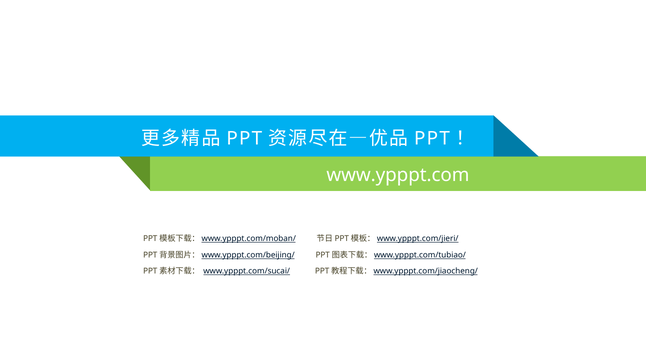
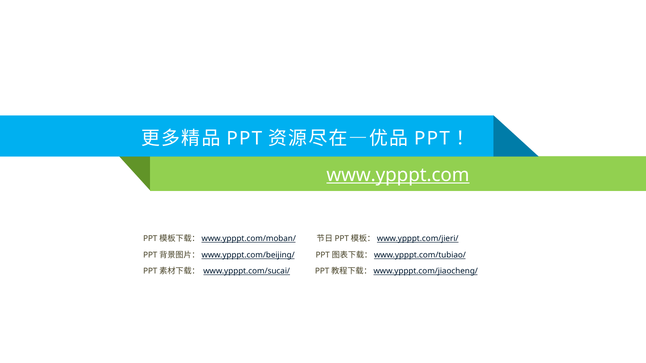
www.ypppt.com underline: none -> present (398, 175)
